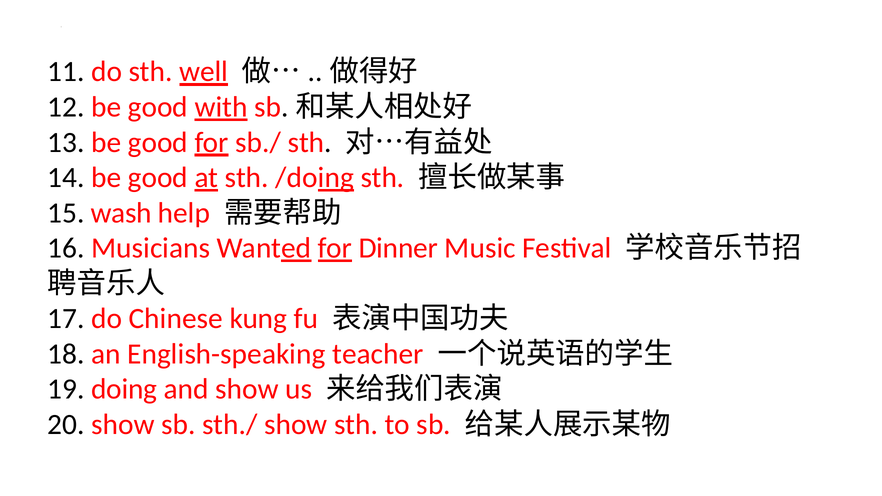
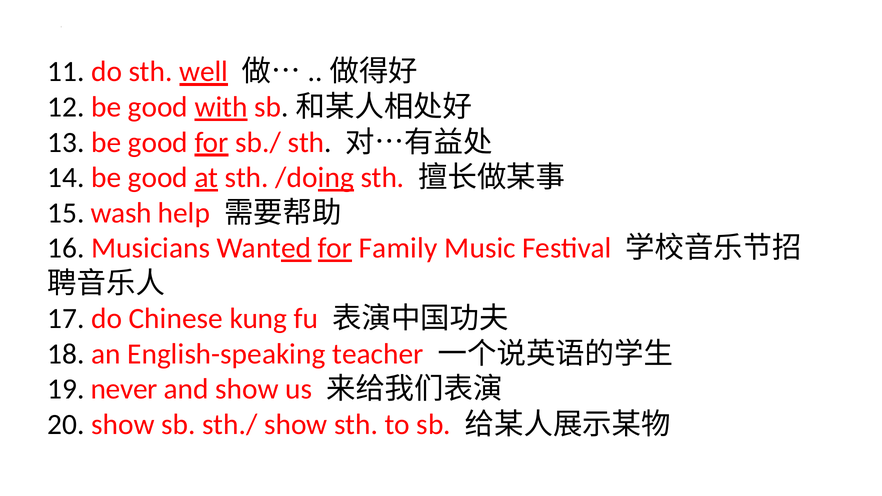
Dinner: Dinner -> Family (398, 248)
doing: doing -> never (124, 389)
